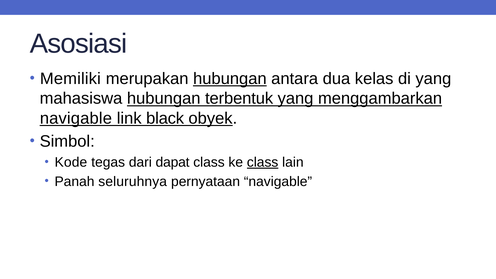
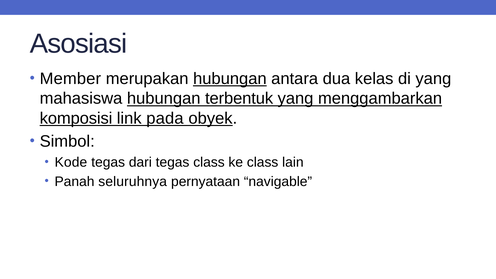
Memiliki: Memiliki -> Member (70, 79)
navigable: navigable -> komposisi (76, 118)
black: black -> pada (165, 118)
dari dapat: dapat -> tegas (173, 162)
class underline: present -> none (263, 162)
